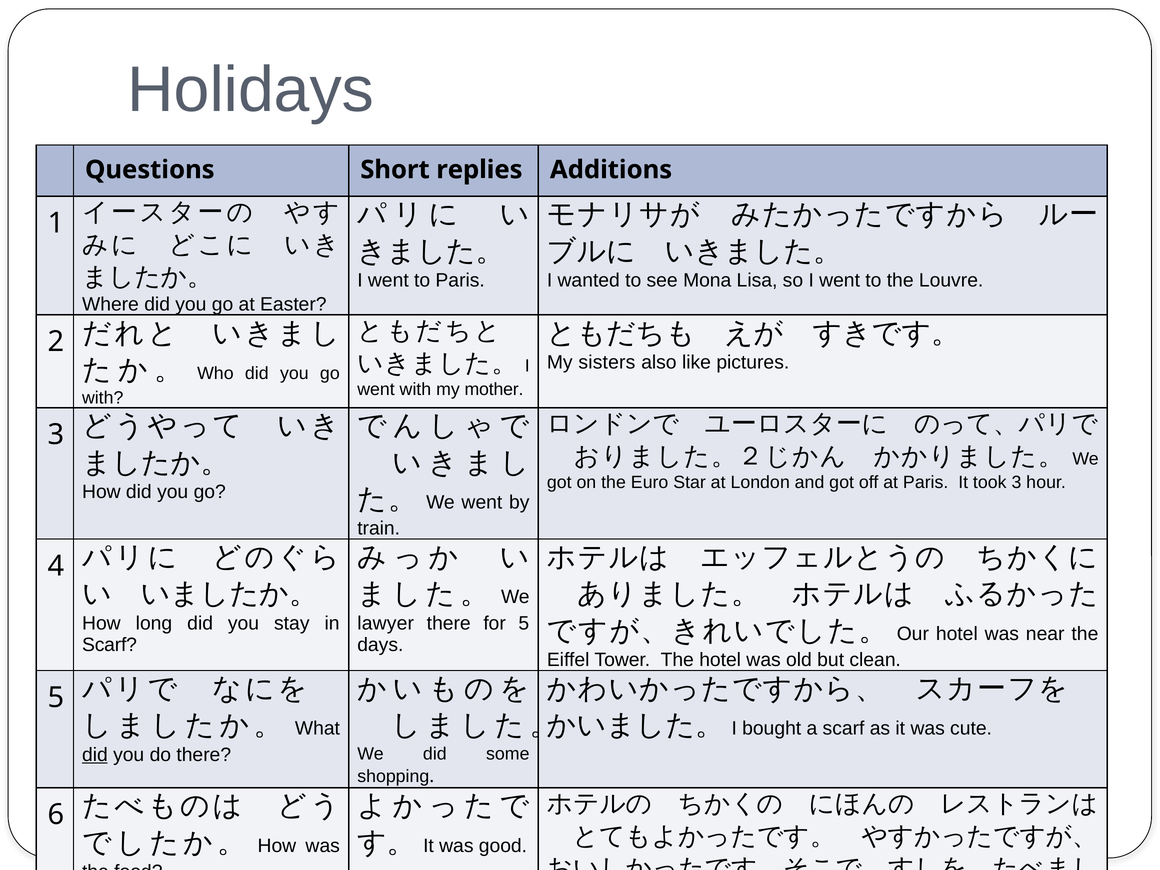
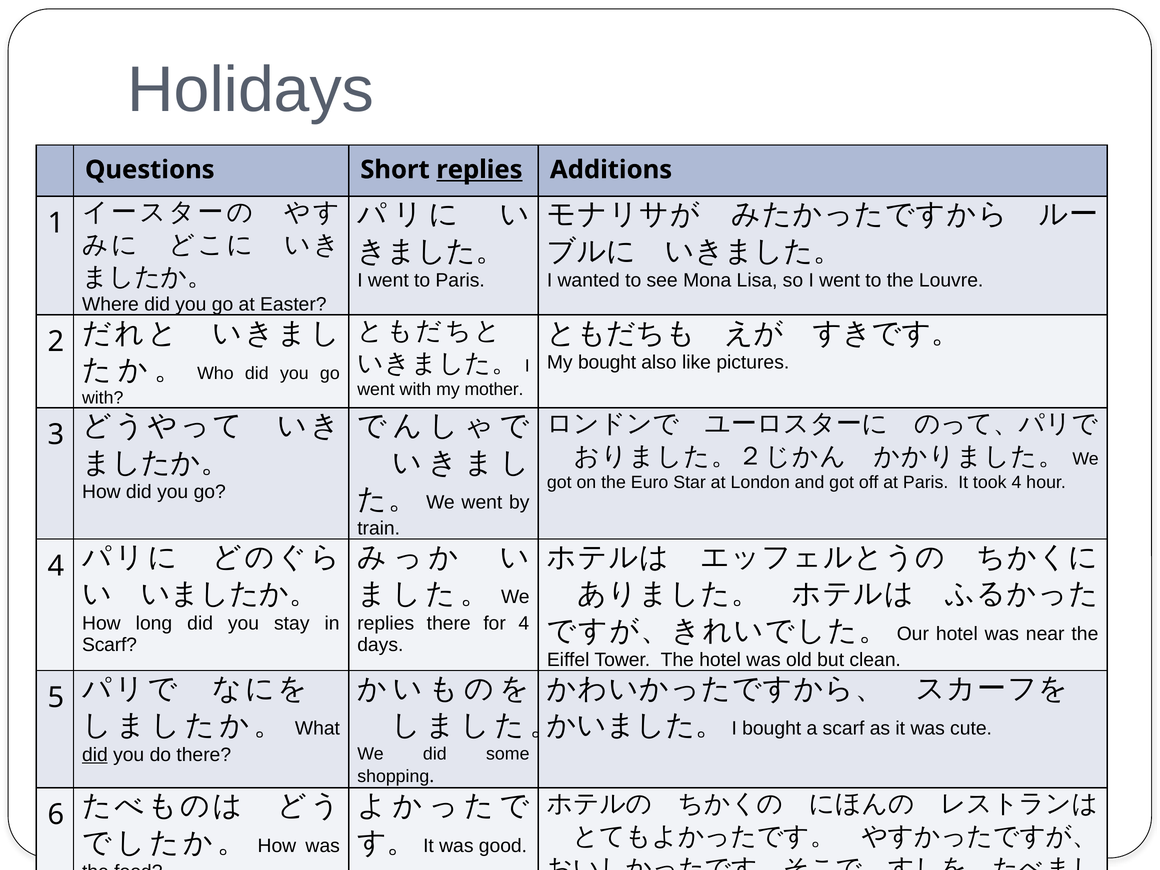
replies underline: none -> present (479, 170)
My sisters: sisters -> bought (607, 362)
took 3: 3 -> 4 (1016, 482)
lawyer: lawyer -> replies (386, 623)
for 5: 5 -> 4 (524, 623)
